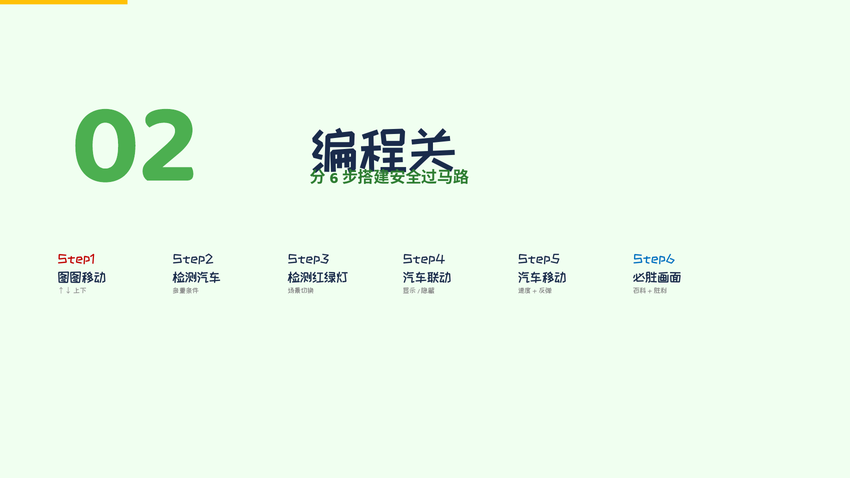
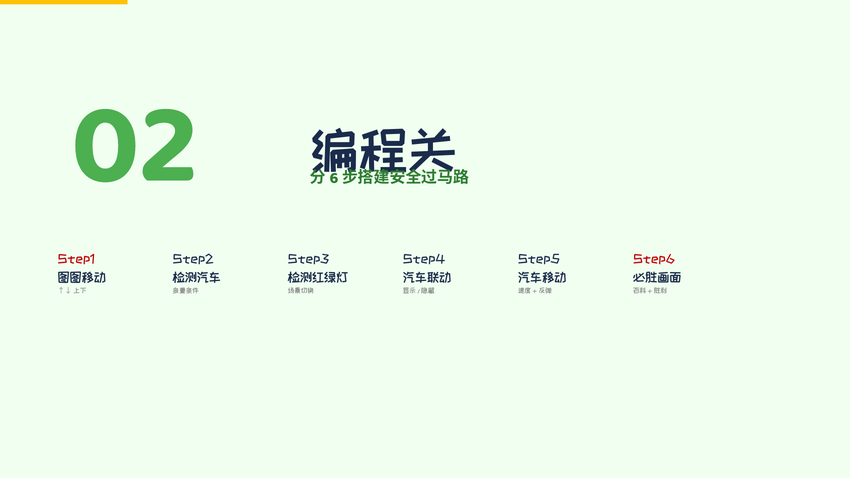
Step6 colour: blue -> red (654, 259)
